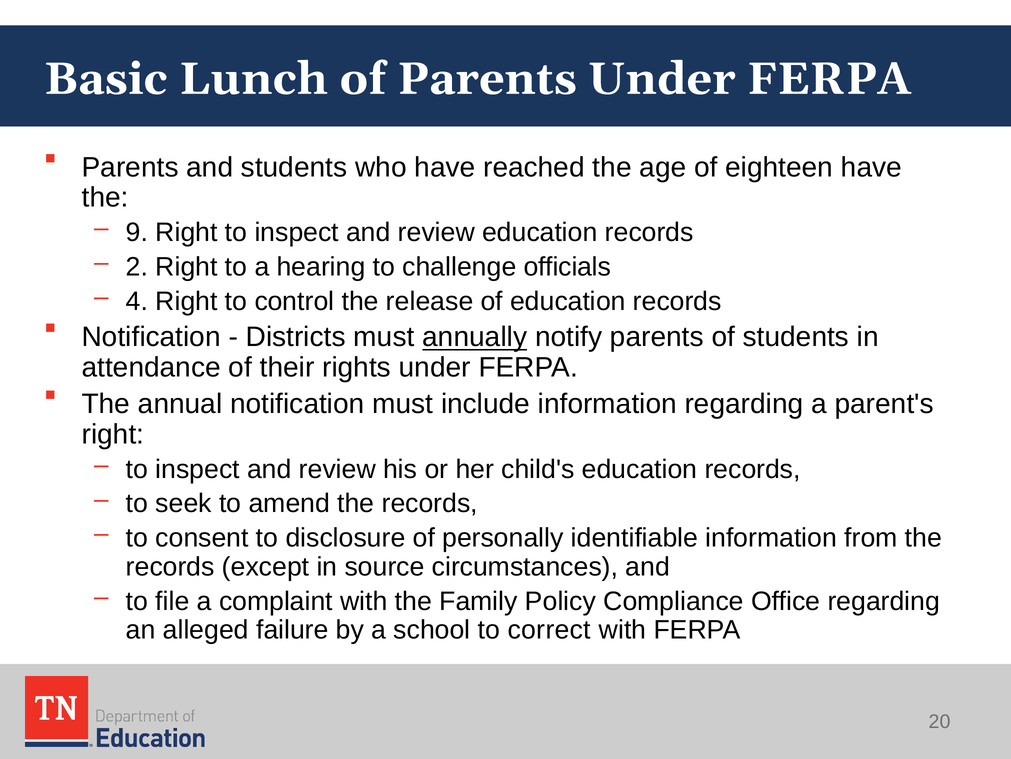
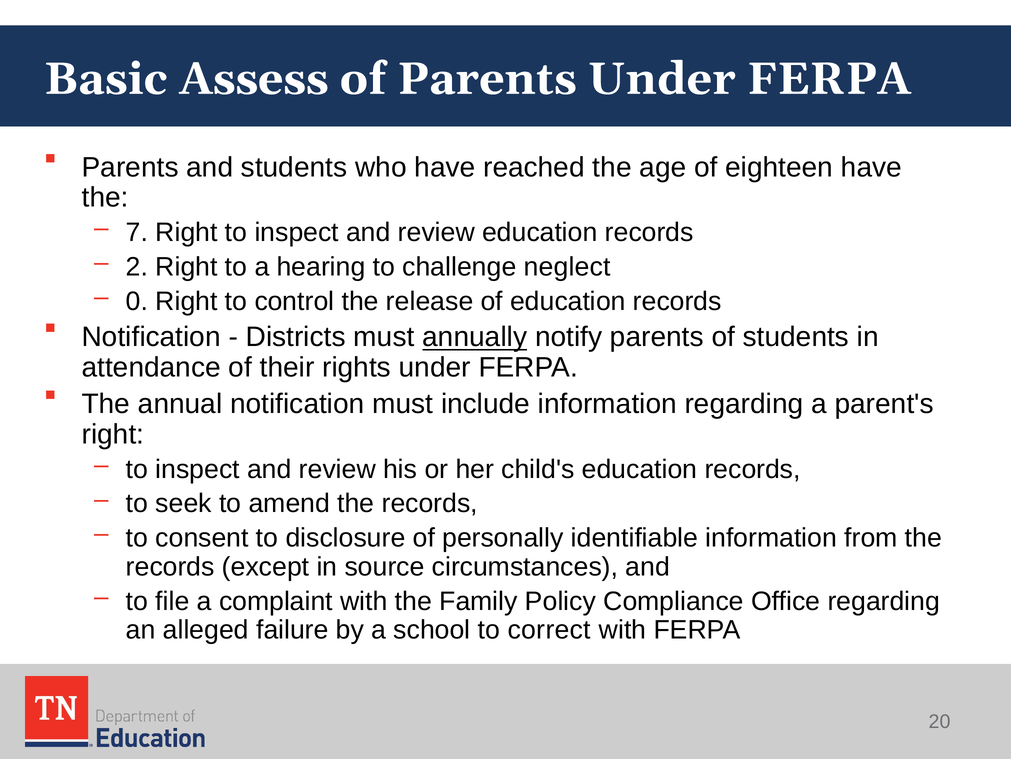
Lunch: Lunch -> Assess (254, 79)
9: 9 -> 7 (137, 232)
officials: officials -> neglect (567, 267)
4: 4 -> 0 (137, 301)
